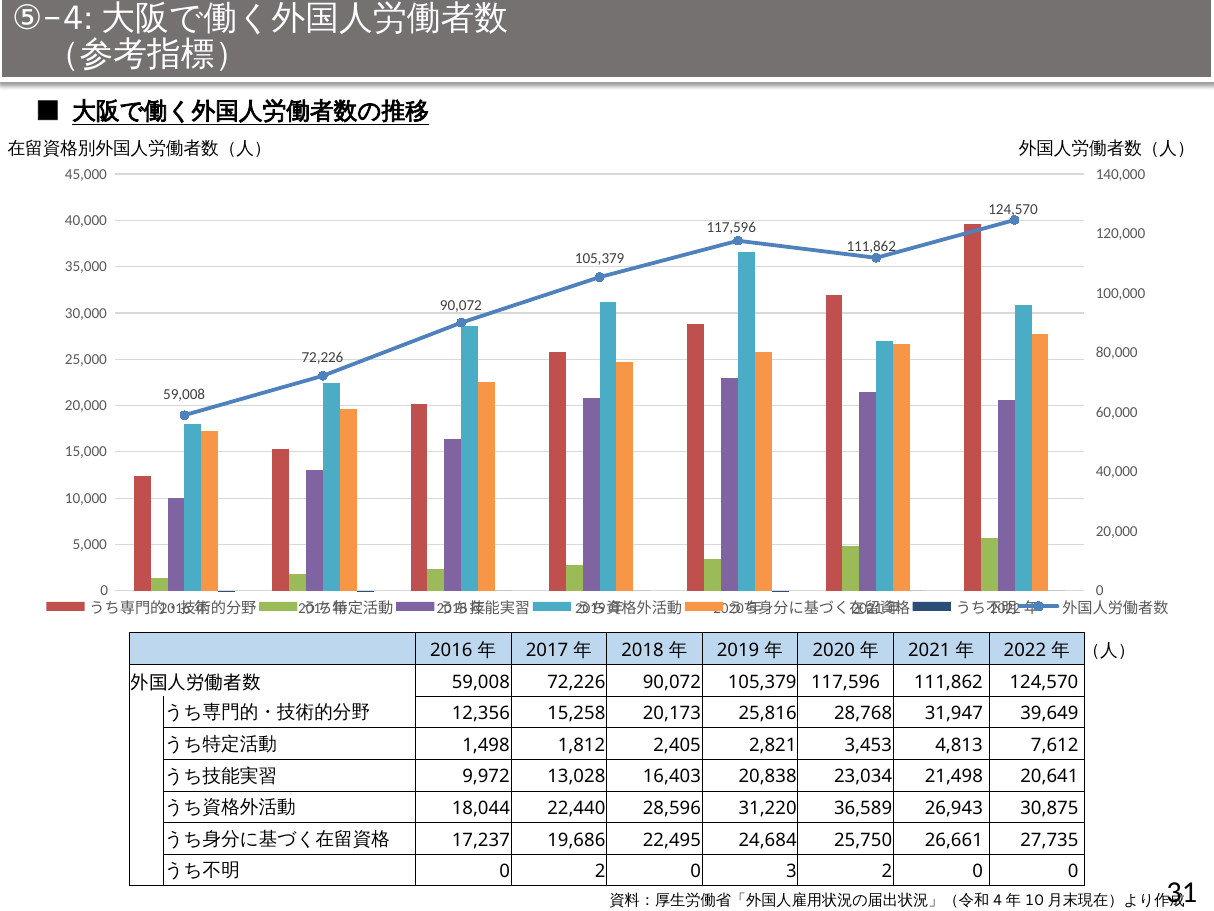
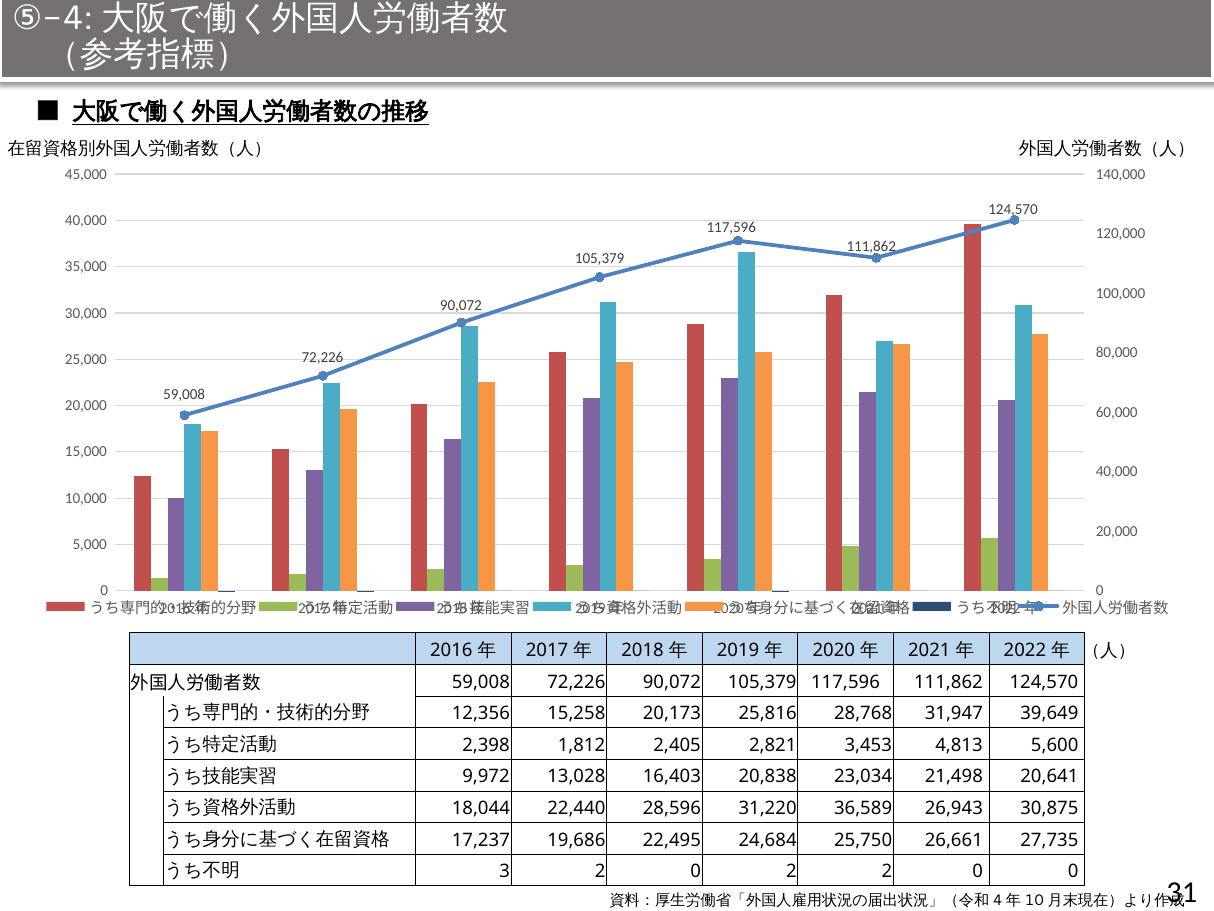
1,498: 1,498 -> 2,398 (486, 745)
7,612: 7,612 -> 5,600 (1055, 745)
0: 0 -> 3 (505, 871)
0 3: 3 -> 2 (791, 871)
